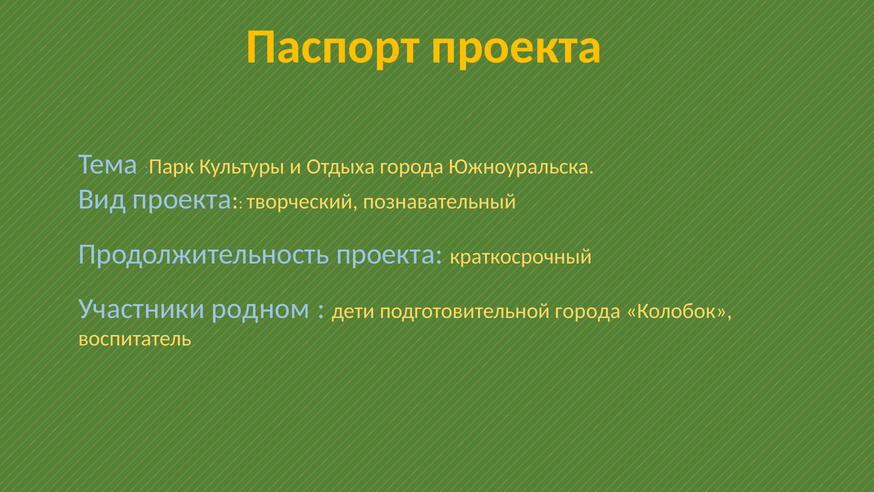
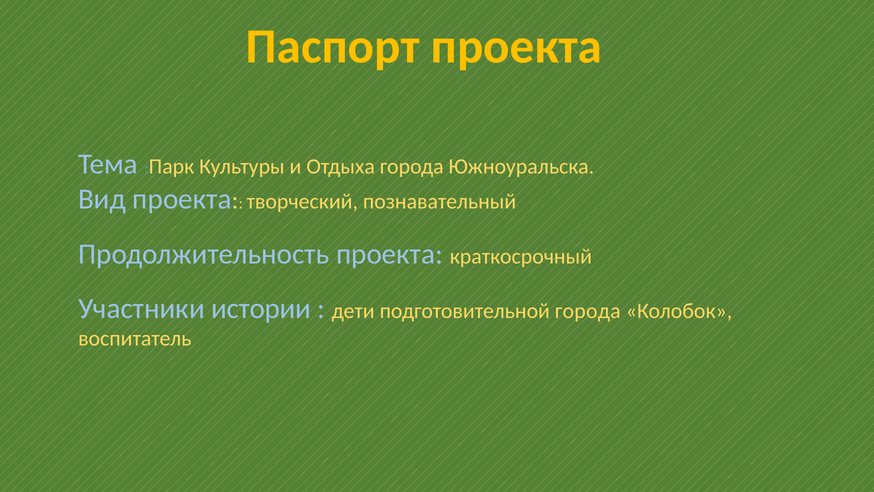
родном: родном -> истории (261, 308)
